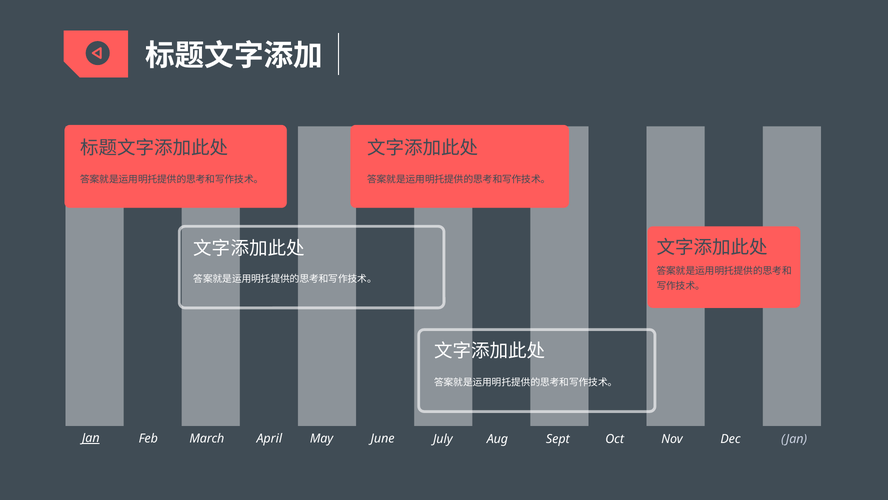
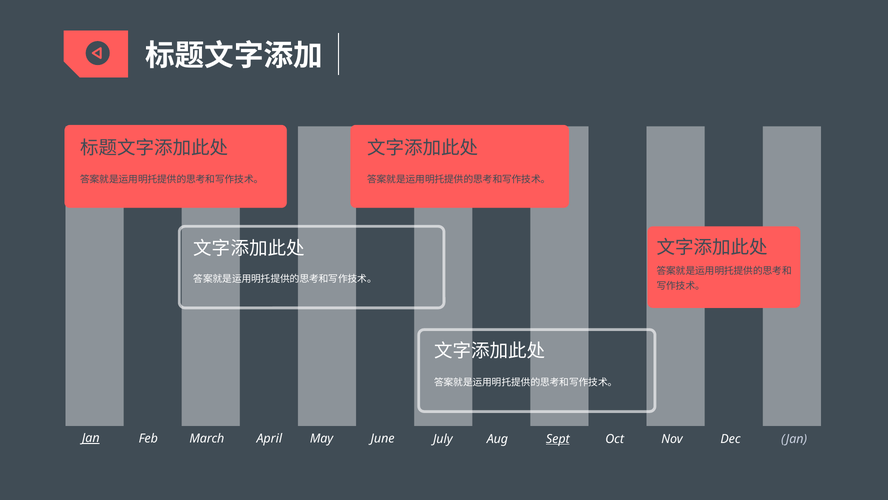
Sept underline: none -> present (558, 438)
